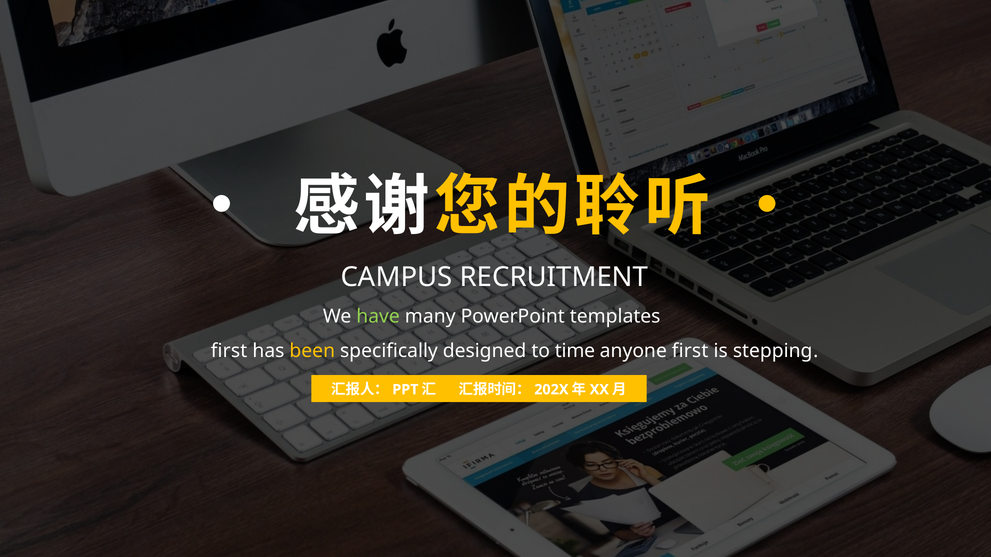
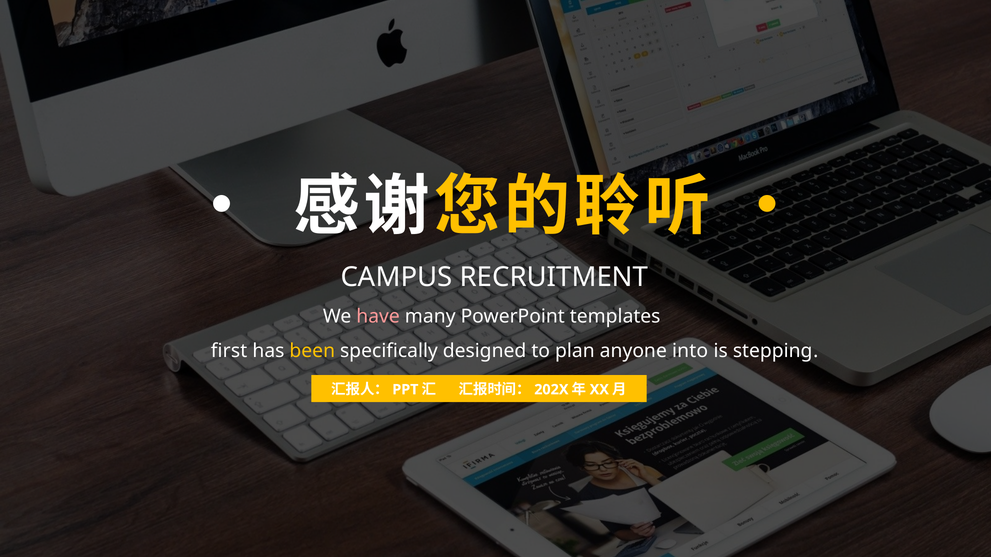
have colour: light green -> pink (378, 316)
time: time -> plan (575, 351)
anyone first: first -> into (690, 351)
